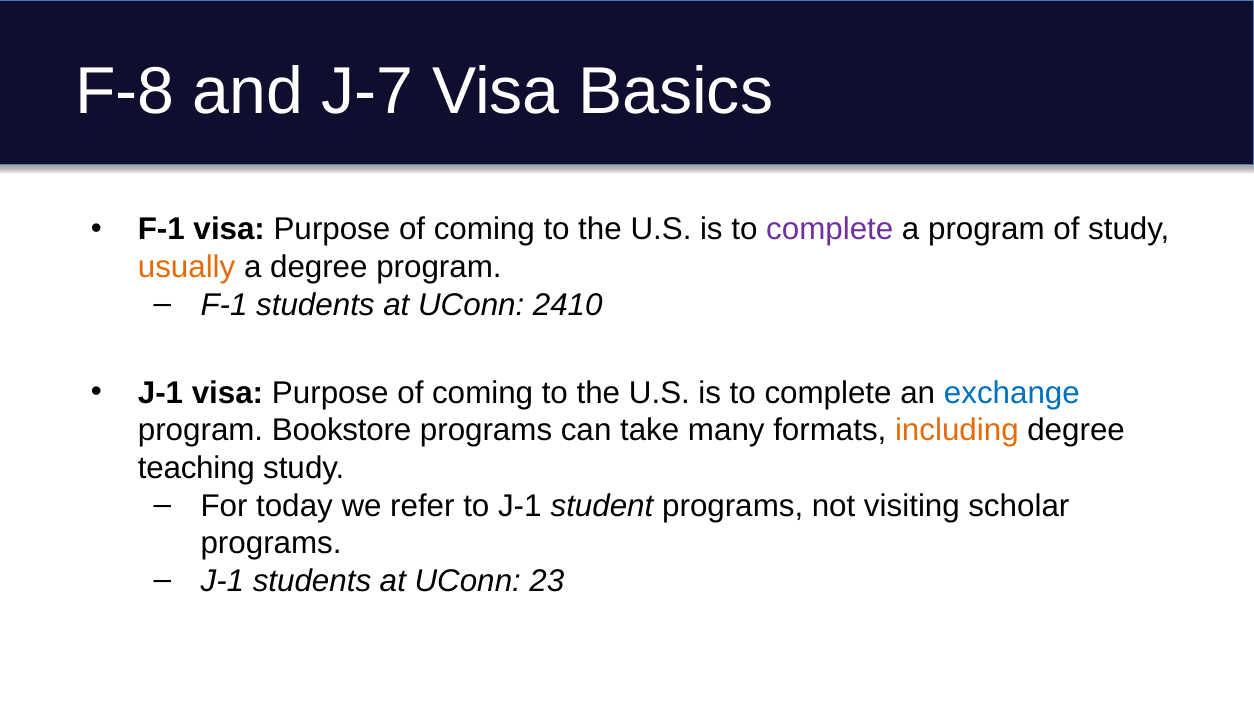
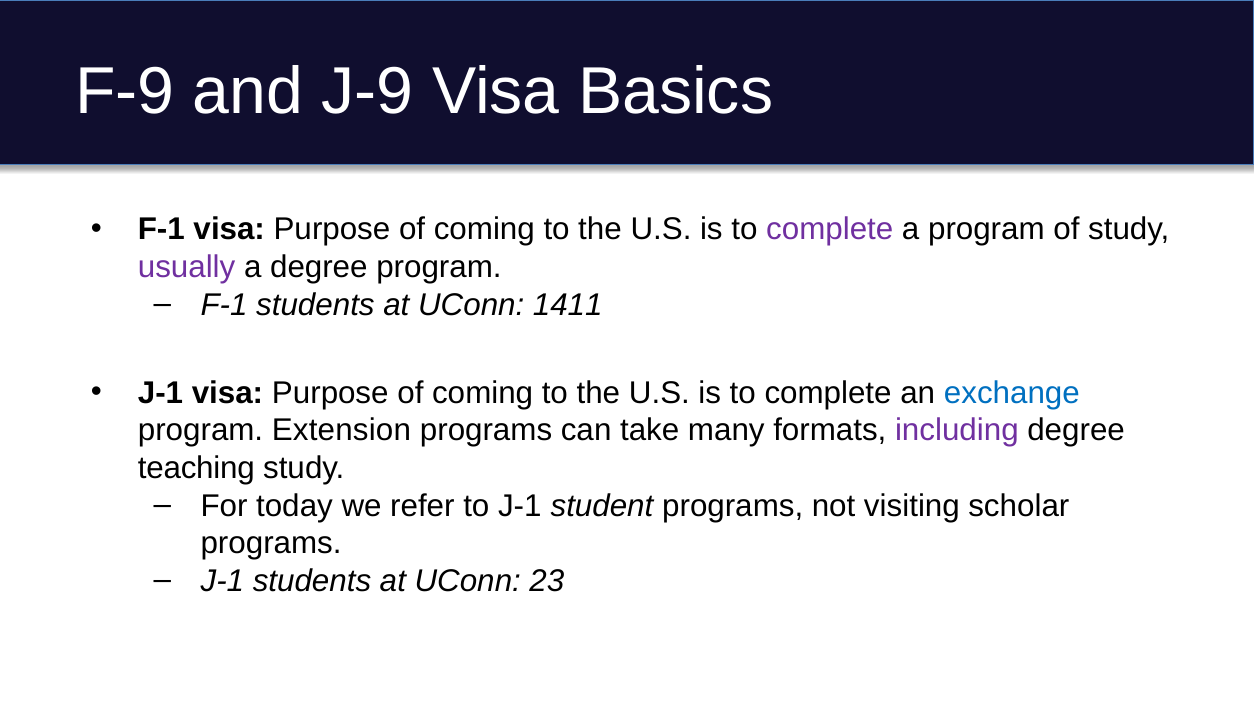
F-8: F-8 -> F-9 (125, 92)
J-7: J-7 -> J-9 (368, 92)
usually colour: orange -> purple (187, 267)
2410: 2410 -> 1411 (568, 305)
Bookstore: Bookstore -> Extension (341, 430)
including colour: orange -> purple (957, 430)
